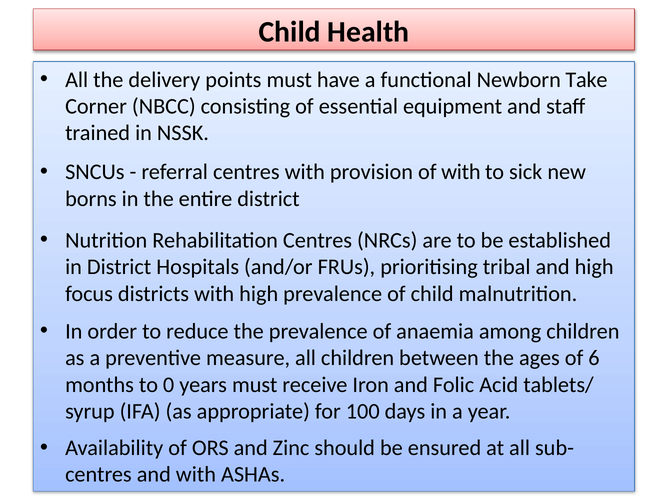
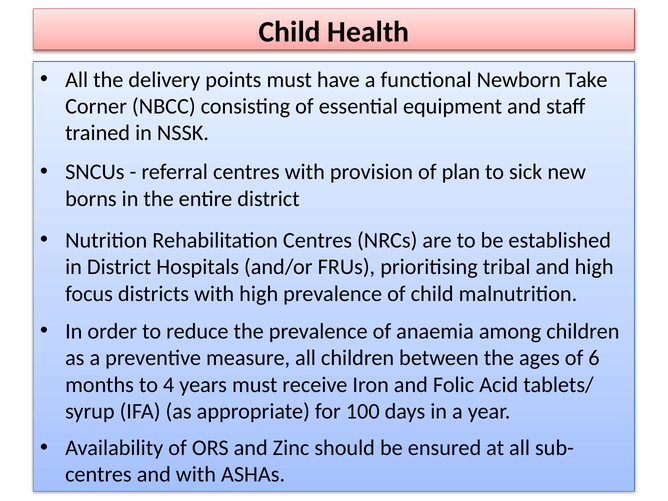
of with: with -> plan (461, 172)
0: 0 -> 4 (169, 385)
